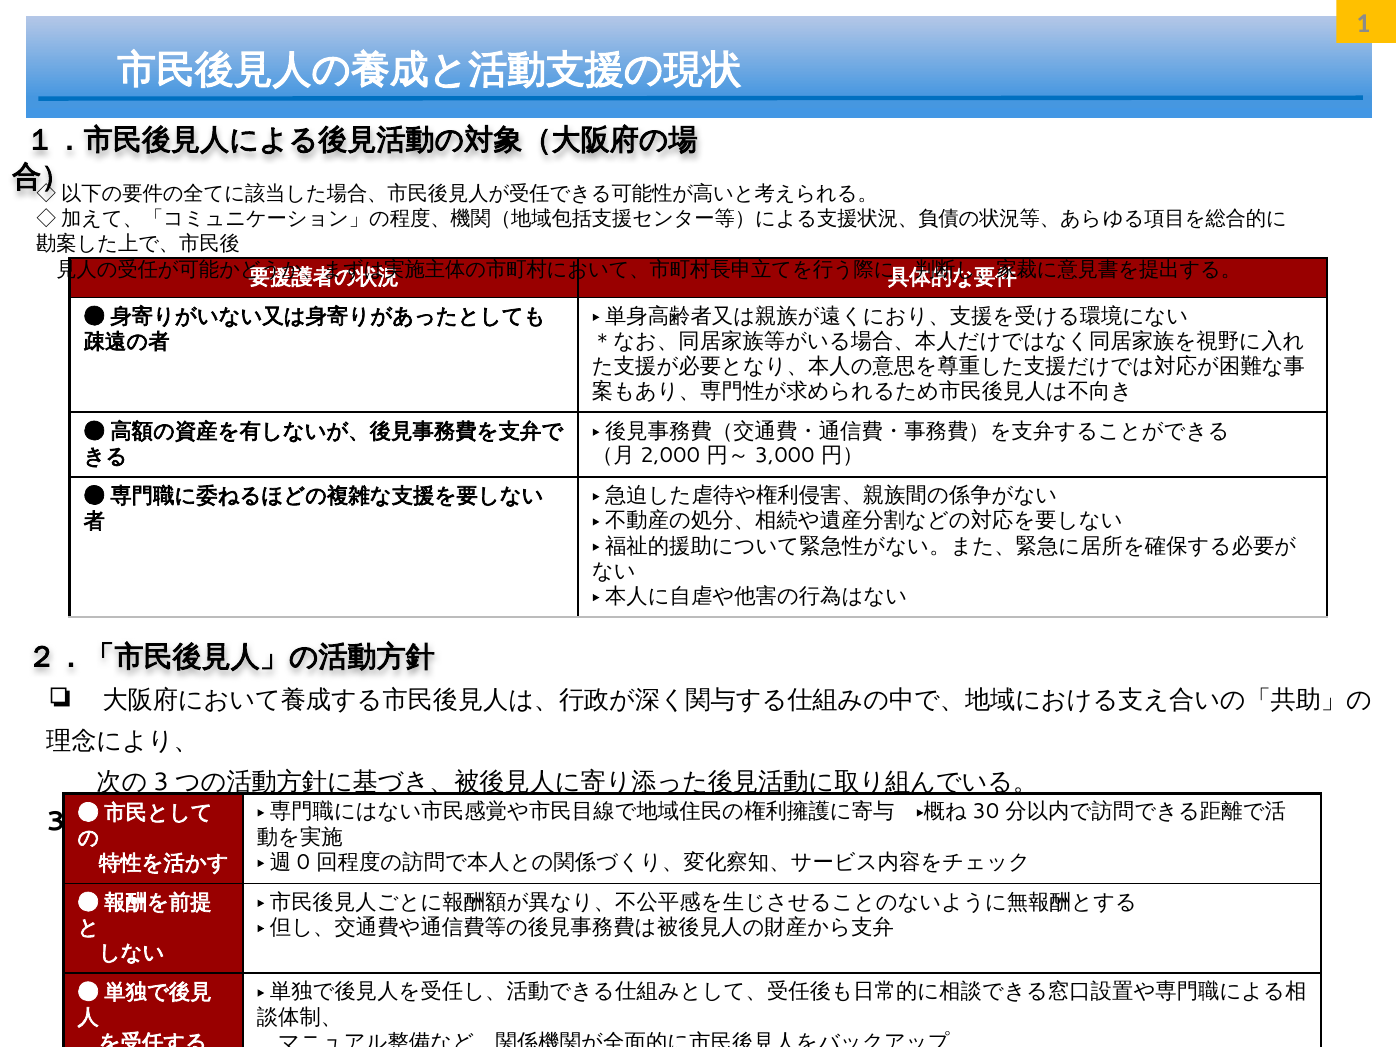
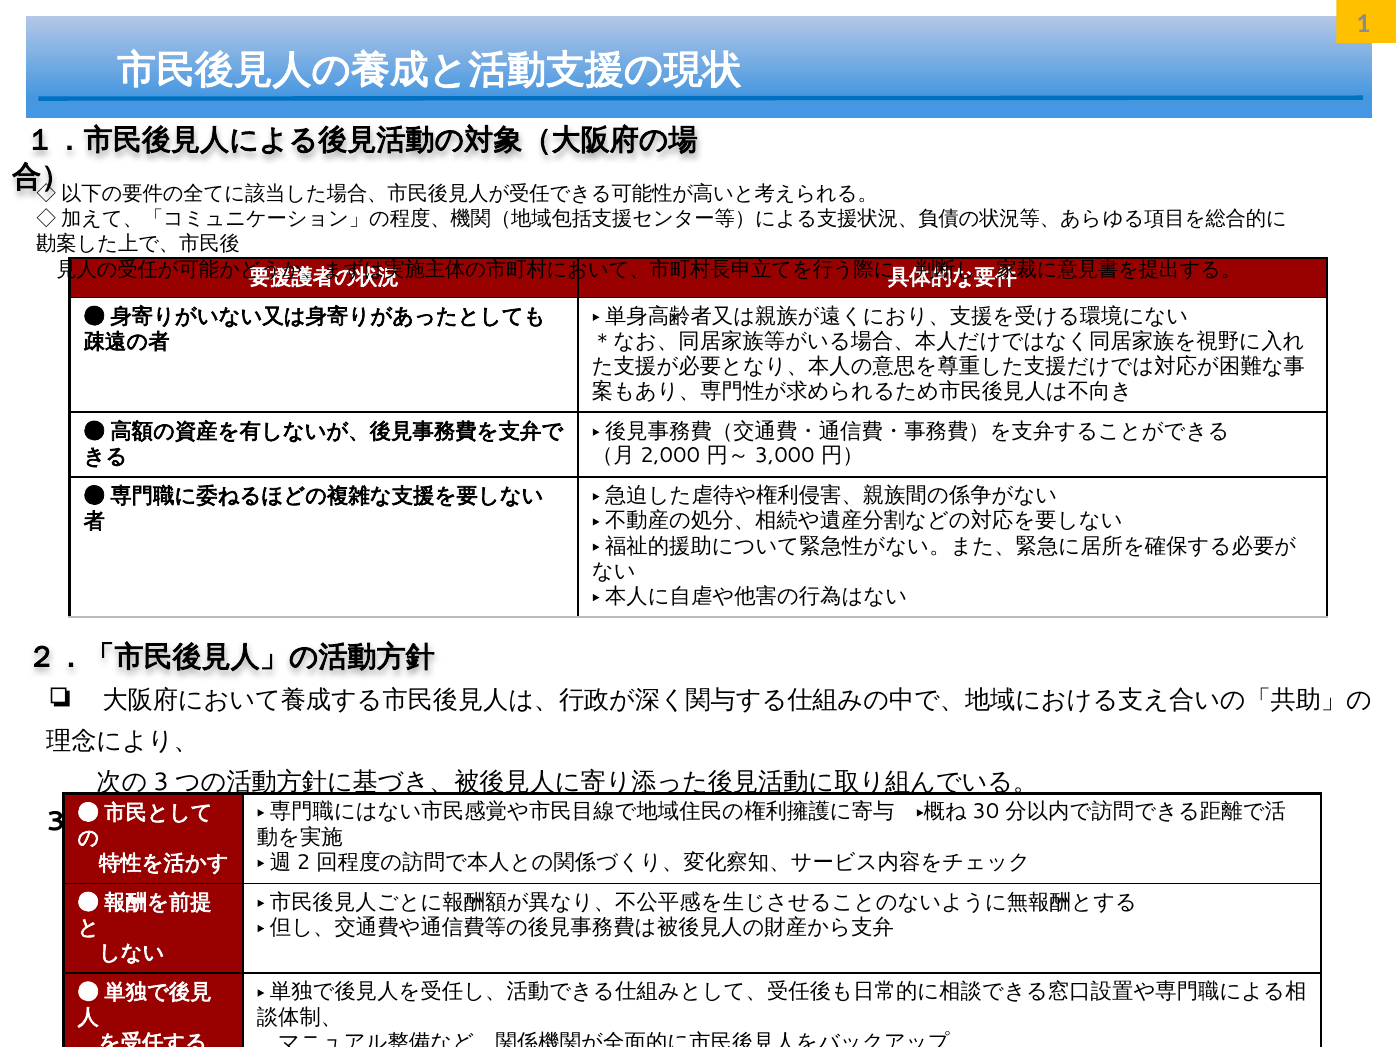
0: 0 -> 2 (303, 862)
